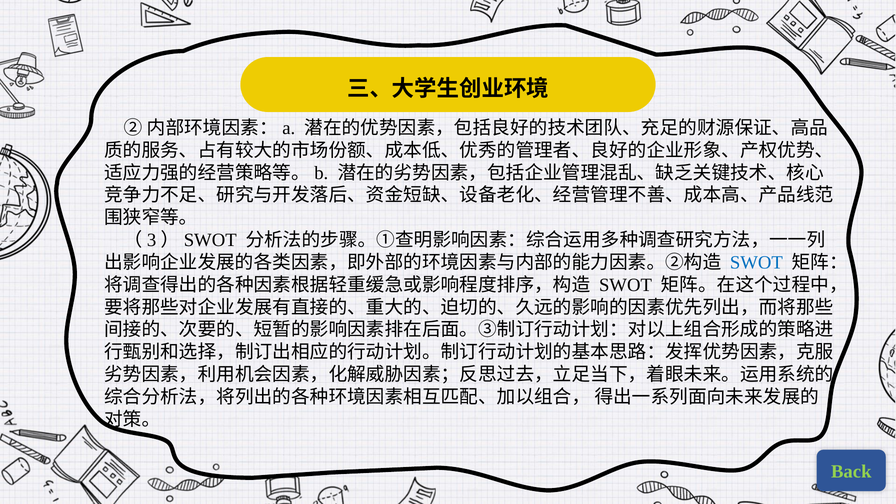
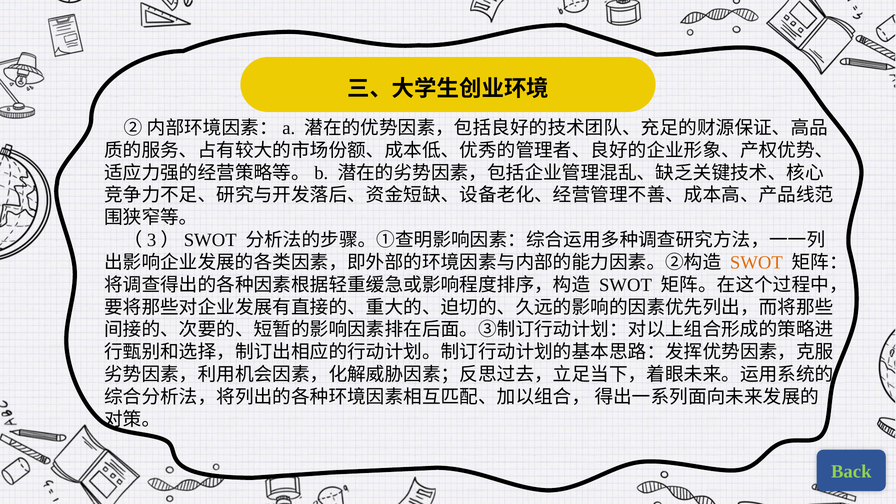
SWOT colour: blue -> orange (756, 263)
